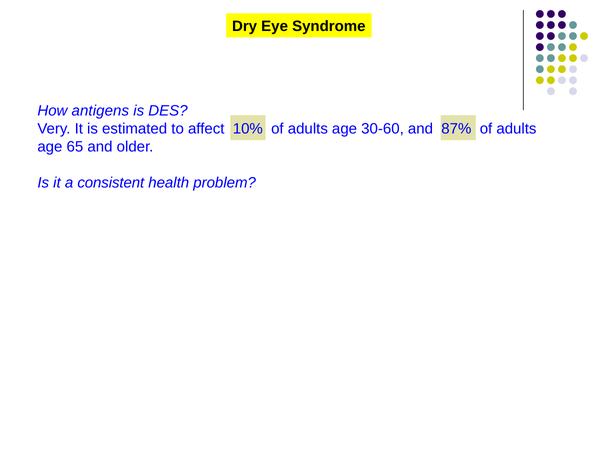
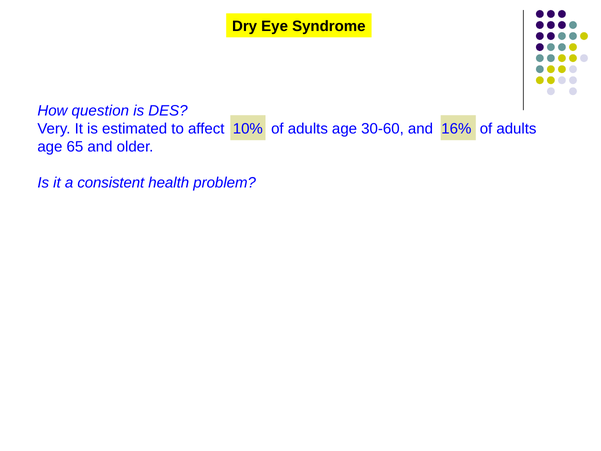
antigens: antigens -> question (100, 111)
87%: 87% -> 16% (456, 129)
